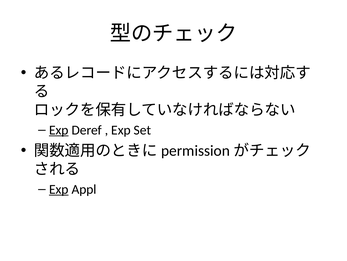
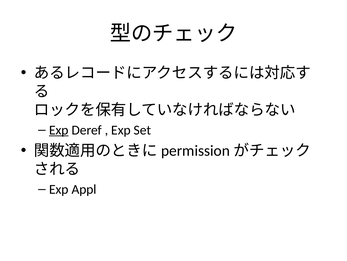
Exp underline: present -> none (59, 189)
